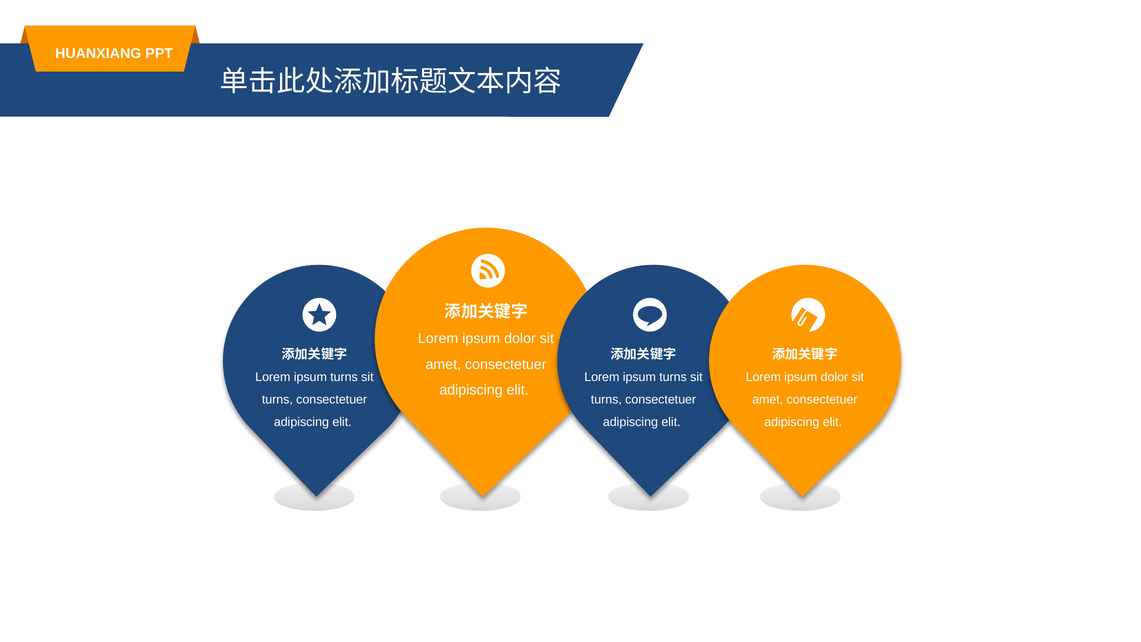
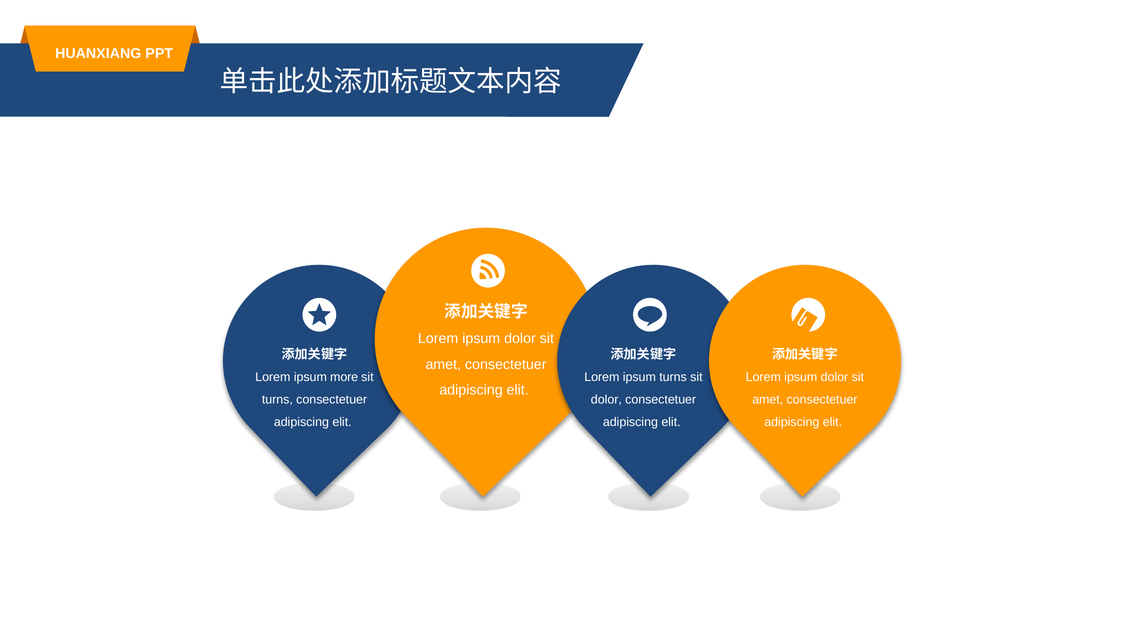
turns: turns -> more (344, 377)
turns: turns -> dolor (606, 399)
